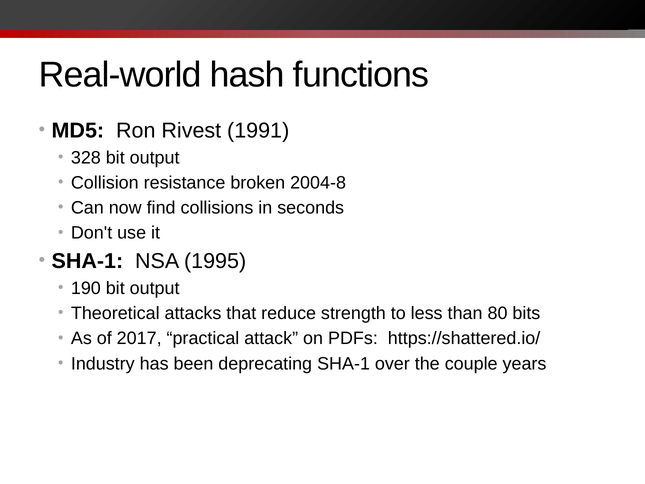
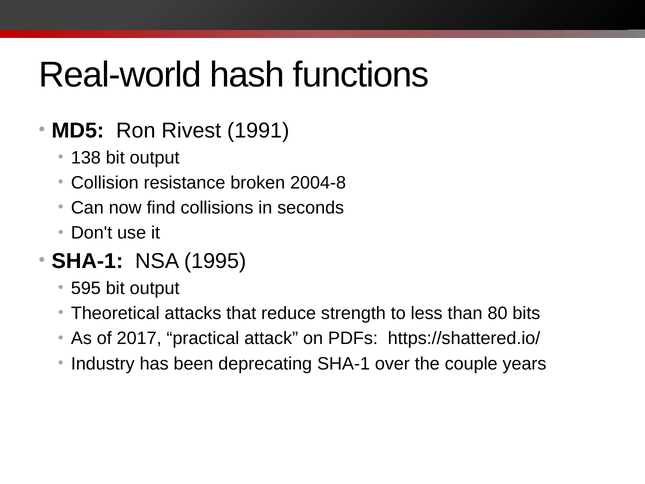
328: 328 -> 138 (86, 158)
190: 190 -> 595 (86, 288)
